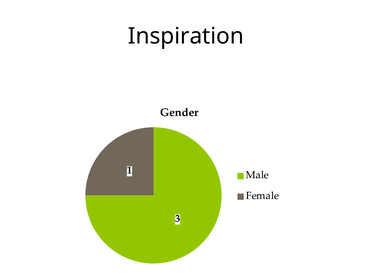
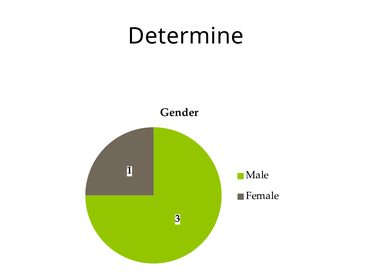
Inspiration: Inspiration -> Determine (186, 36)
